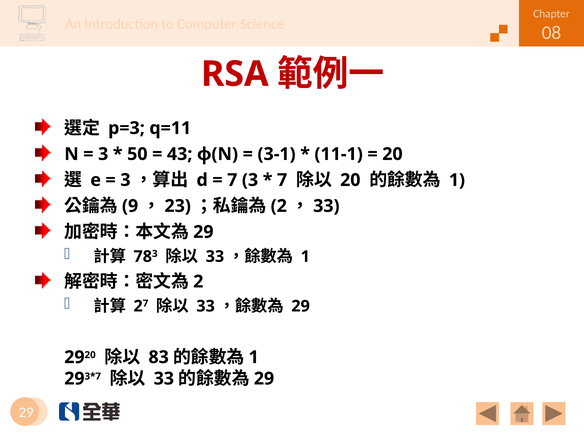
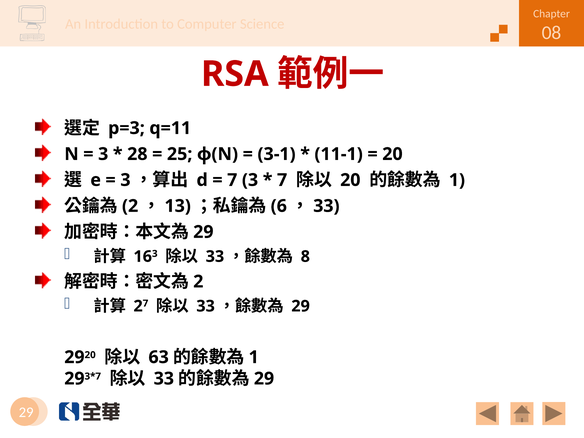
50: 50 -> 28 (137, 154)
43: 43 -> 25 (180, 154)
9: 9 -> 2 (130, 206)
23: 23 -> 13 (178, 206)
2: 2 -> 6 (279, 206)
78: 78 -> 16 (143, 257)
1: 1 -> 8 (305, 257)
83: 83 -> 63 (159, 357)
